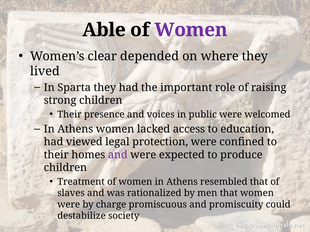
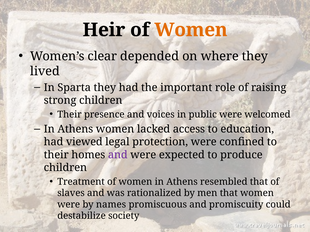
Able: Able -> Heir (104, 30)
Women colour: purple -> orange (191, 30)
charge: charge -> names (111, 205)
